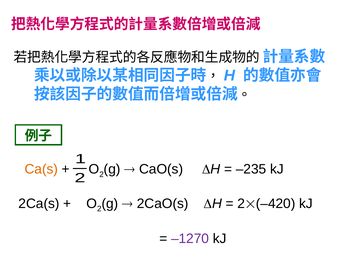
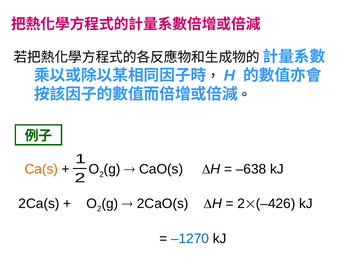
–235: –235 -> –638 (251, 169)
–420: –420 -> –426 (276, 204)
–1270 colour: purple -> blue (190, 239)
